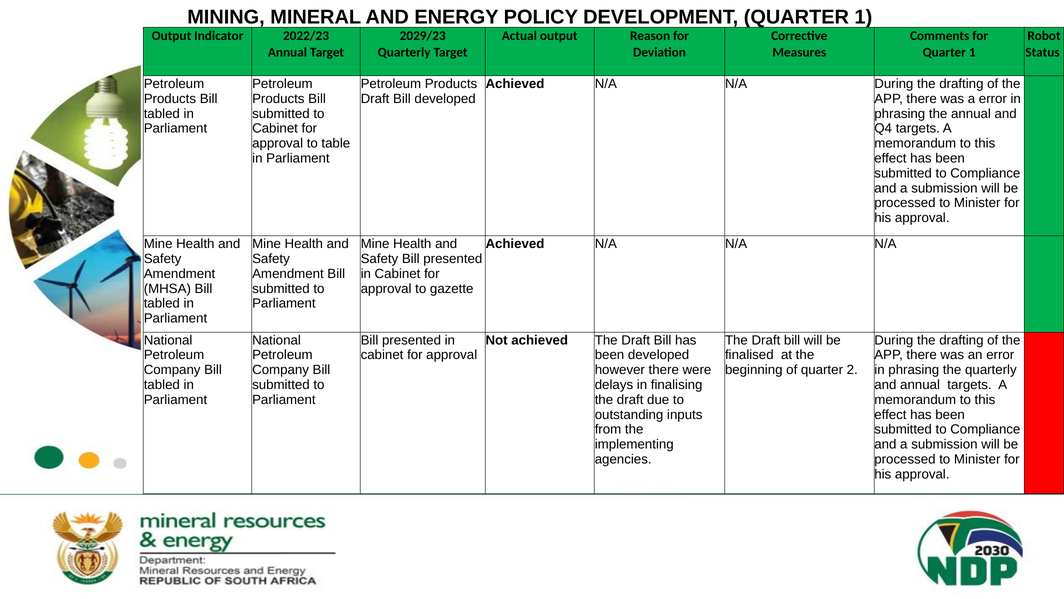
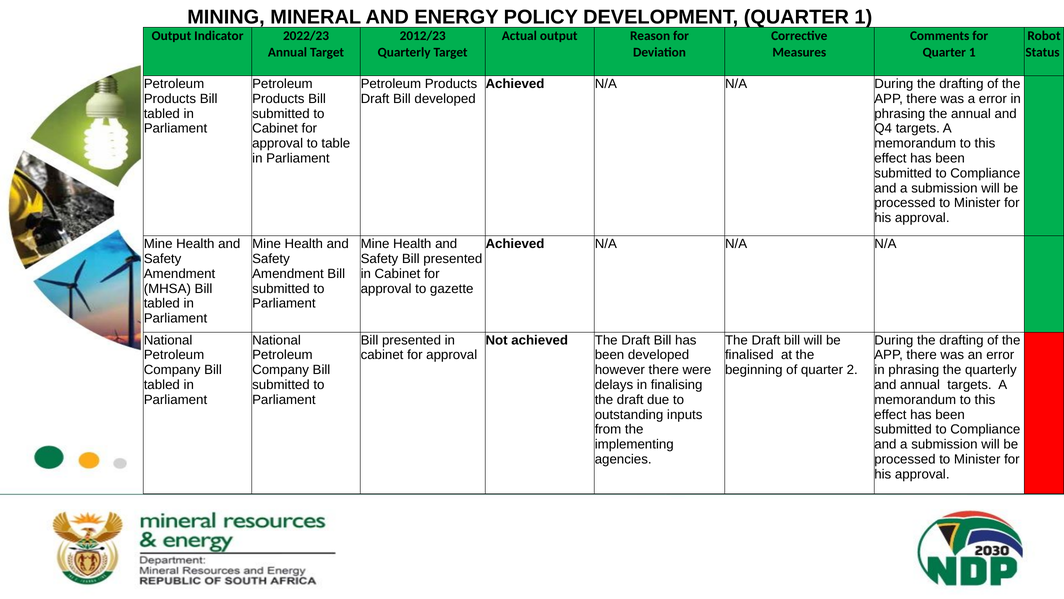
2029/23: 2029/23 -> 2012/23 (423, 36)
